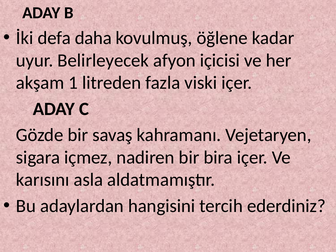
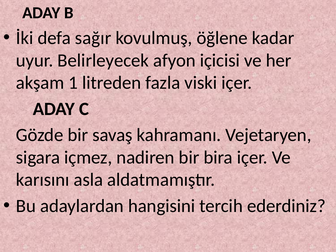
daha: daha -> sağır (93, 38)
